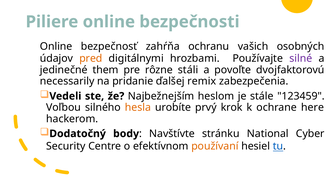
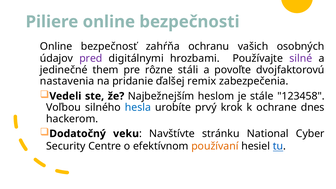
pred colour: orange -> purple (91, 58)
necessarily: necessarily -> nastavenia (67, 81)
123459: 123459 -> 123458 (301, 96)
hesla colour: orange -> blue (138, 107)
here: here -> dnes (313, 107)
body: body -> veku (126, 134)
